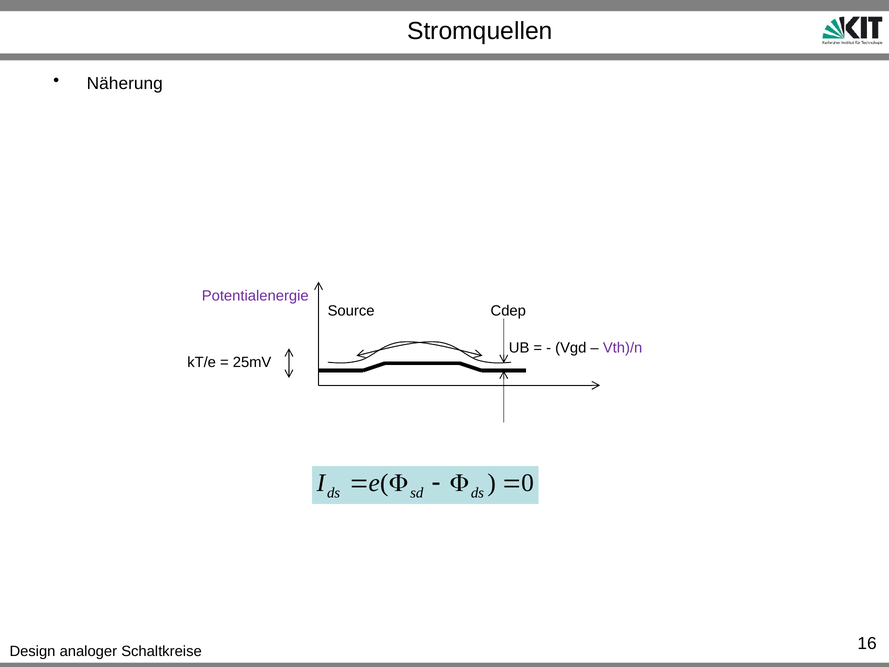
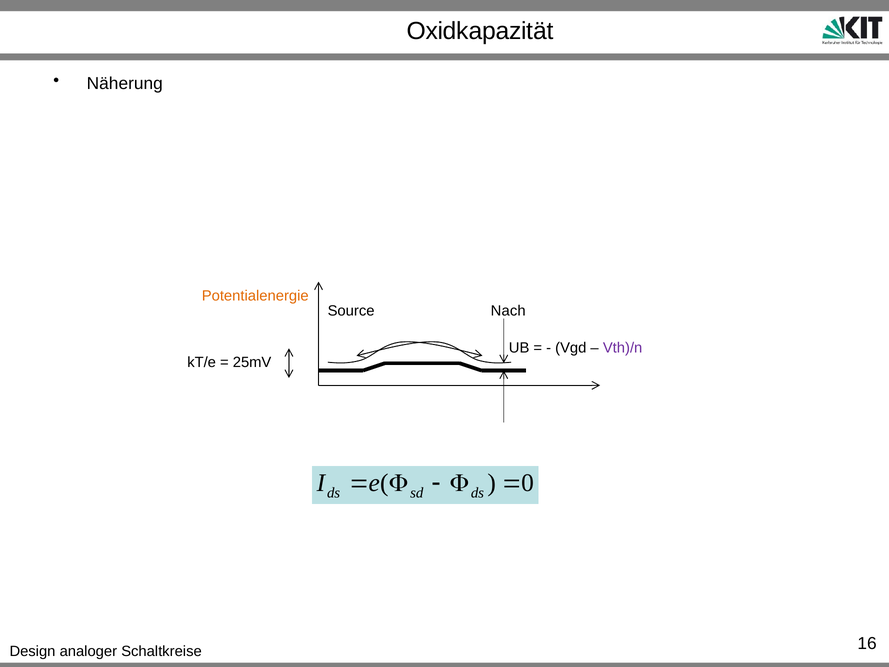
Stromquellen: Stromquellen -> Oxidkapazität (480, 31)
Potentialenergie colour: purple -> orange (255, 296)
Cdep: Cdep -> Nach (508, 311)
